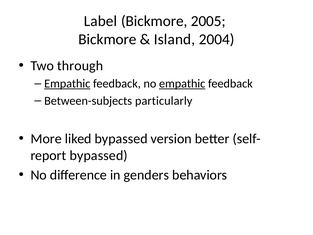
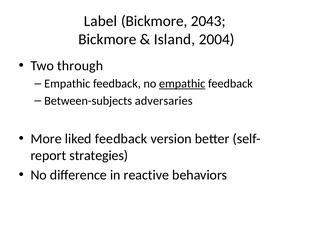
2005: 2005 -> 2043 (208, 21)
Empathic underline: present -> none (67, 84)
particularly: particularly -> adversaries (164, 101)
liked bypassed: bypassed -> feedback (121, 139)
bypassed: bypassed -> strategies (99, 155)
genders: genders -> reactive (146, 175)
